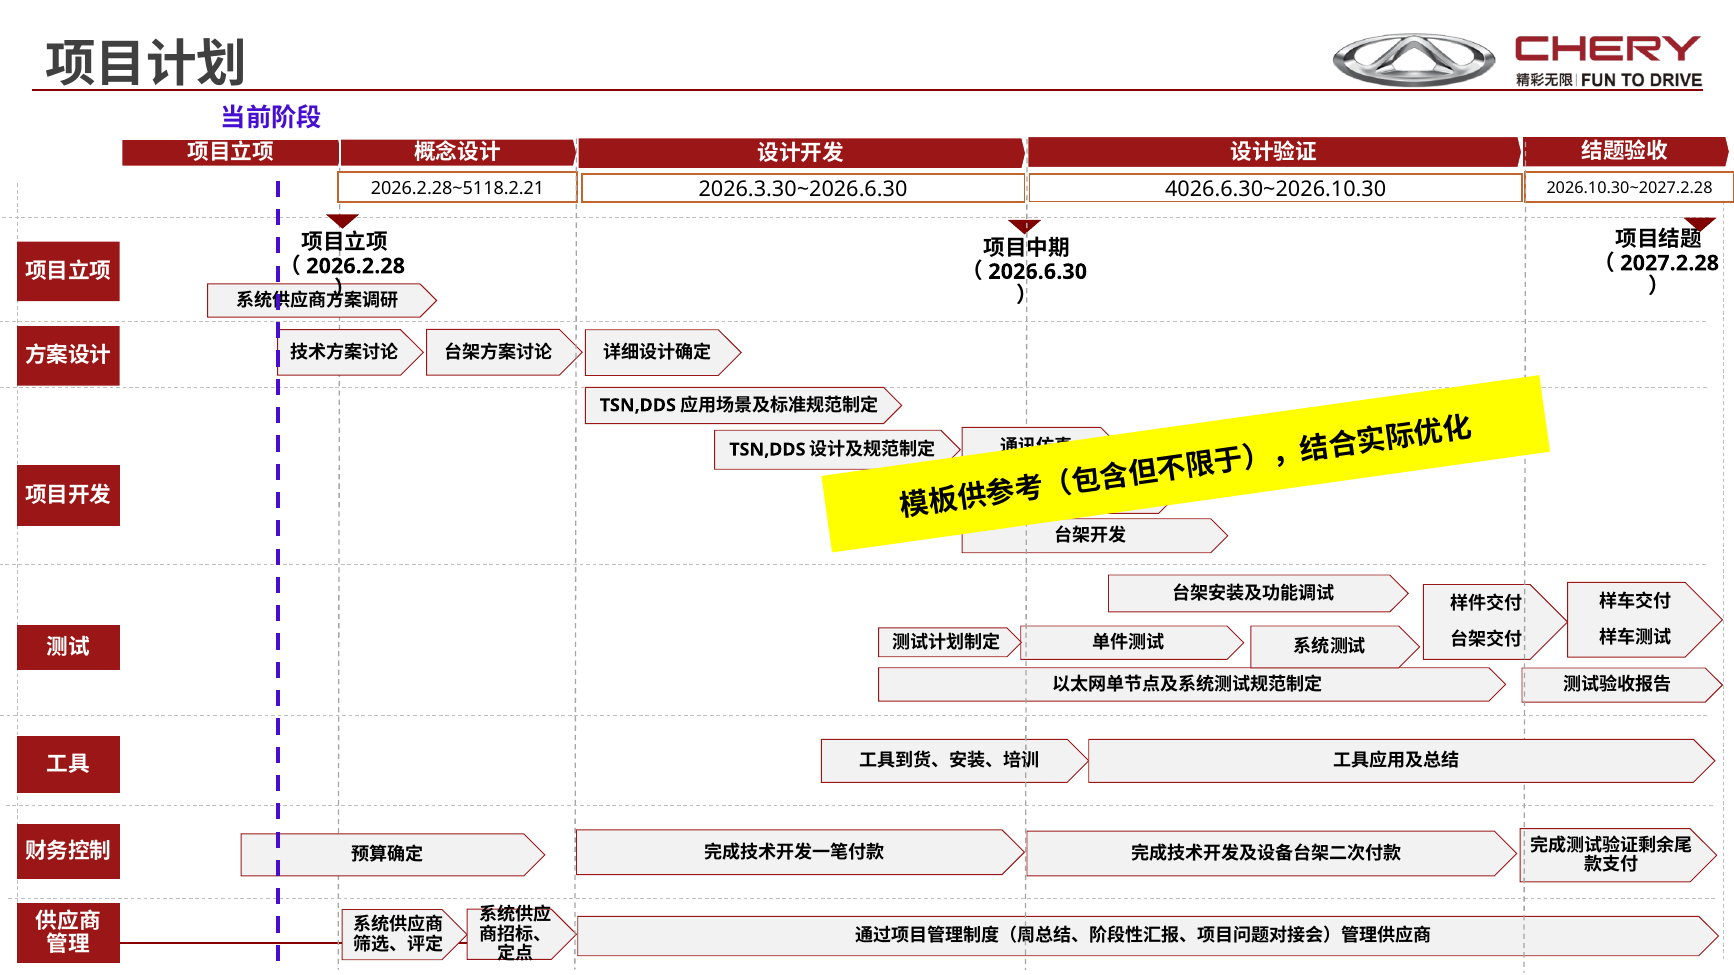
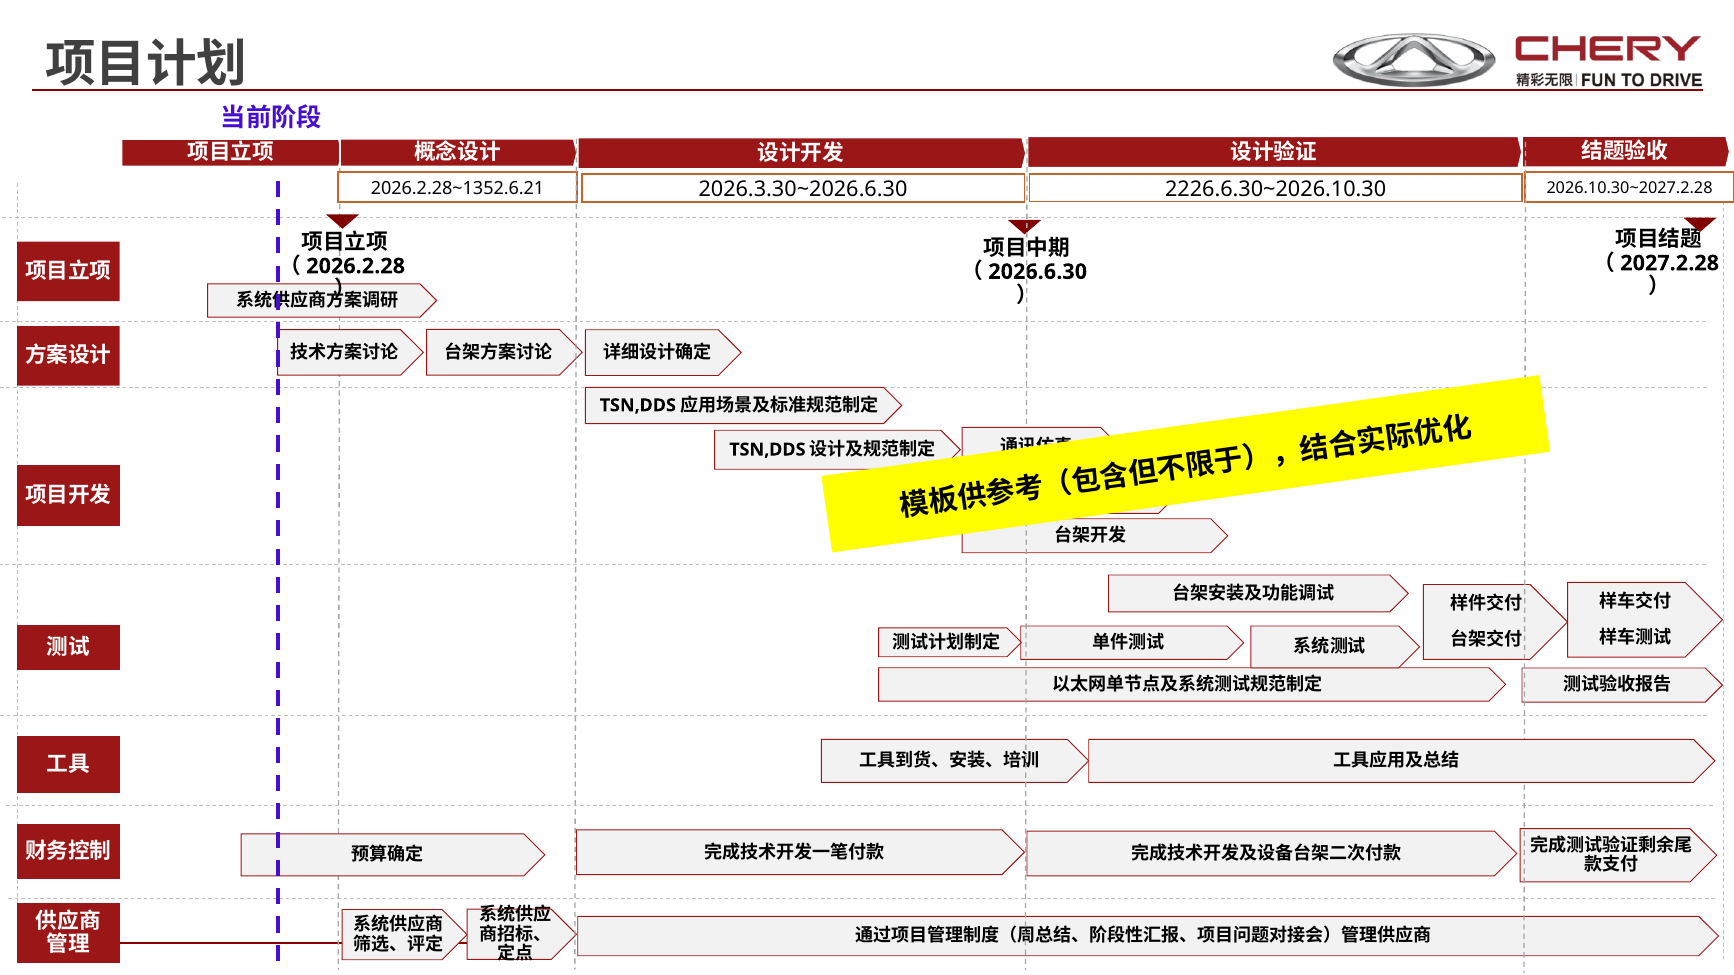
2026.2.28~5118.2.21: 2026.2.28~5118.2.21 -> 2026.2.28~1352.6.21 (458, 188)
4026.6.30~2026.10.30: 4026.6.30~2026.10.30 -> 2226.6.30~2026.10.30 (1276, 189)
